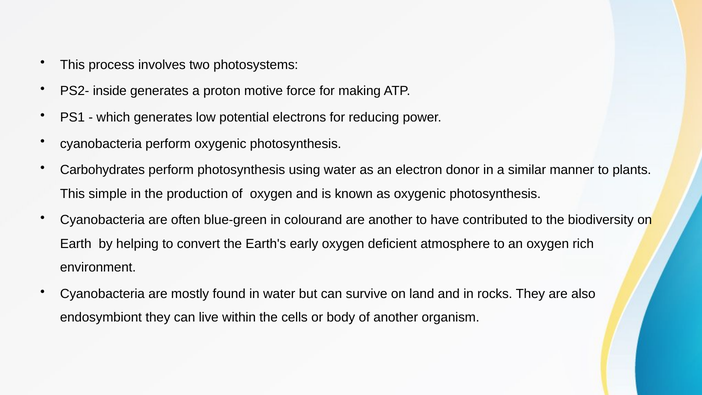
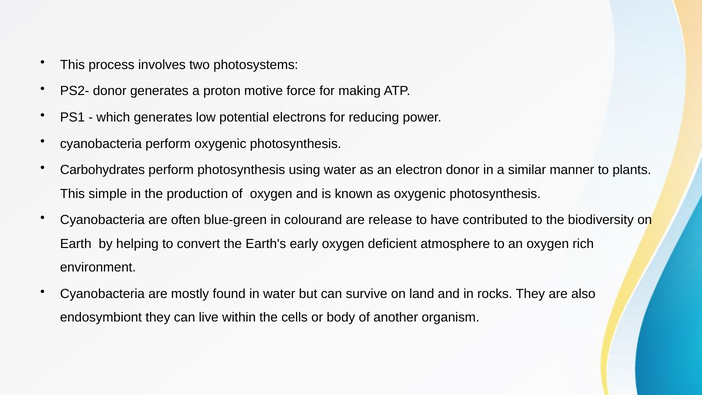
PS2- inside: inside -> donor (110, 91)
are another: another -> release (390, 220)
